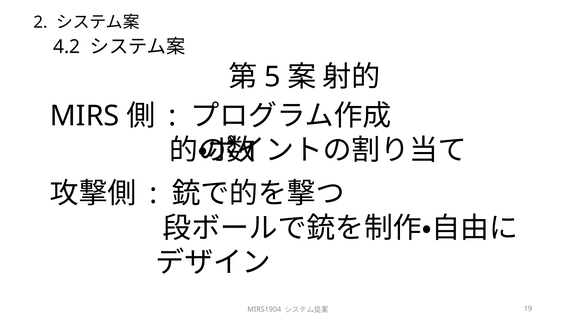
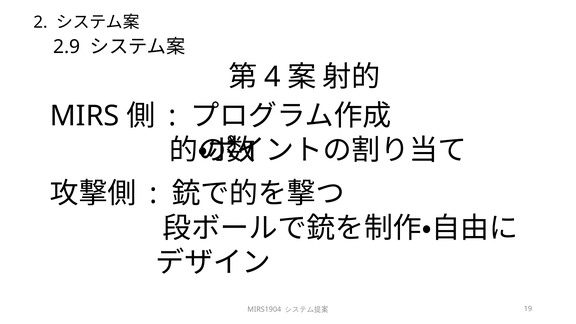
4.2: 4.2 -> 2.9 (67, 47)
5: 5 -> 4 (272, 77)
